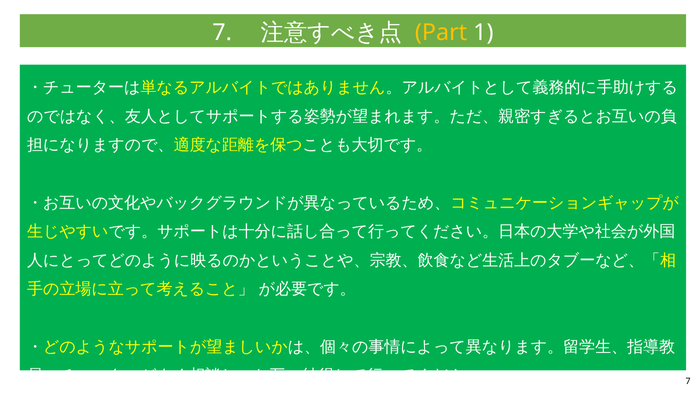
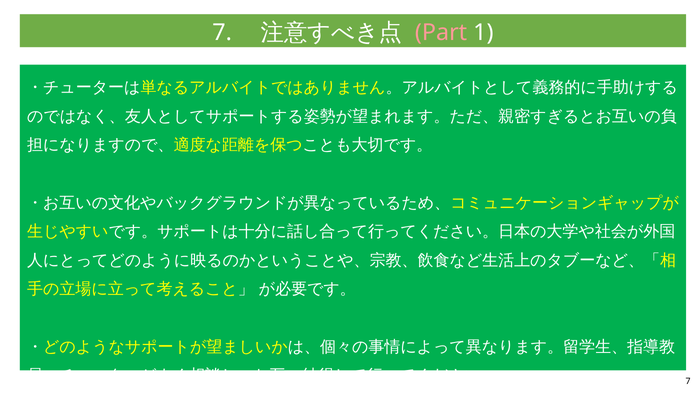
Part colour: yellow -> pink (441, 32)
